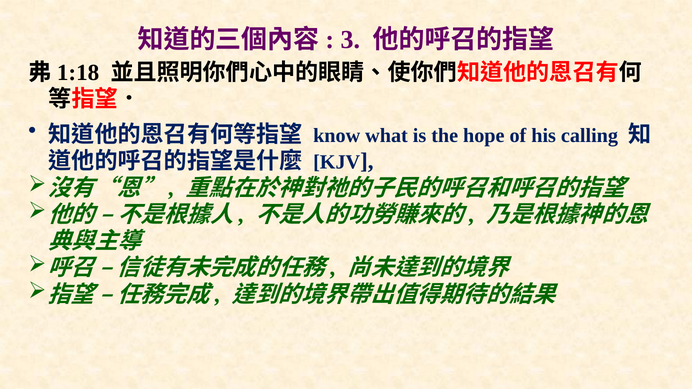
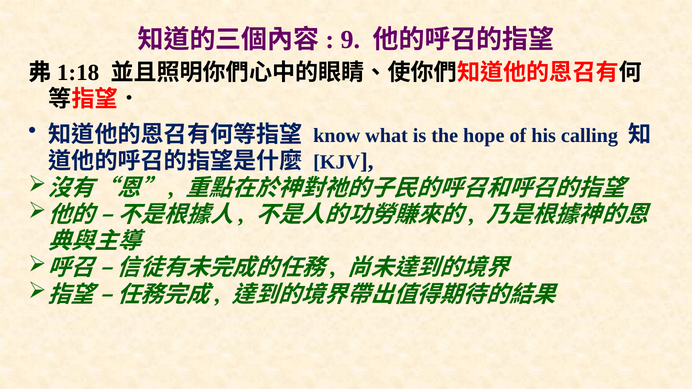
3: 3 -> 9 (350, 40)
